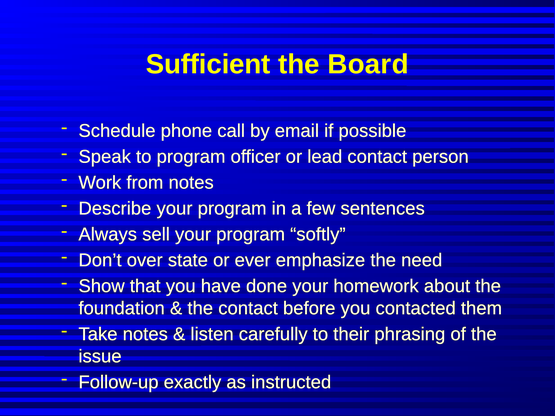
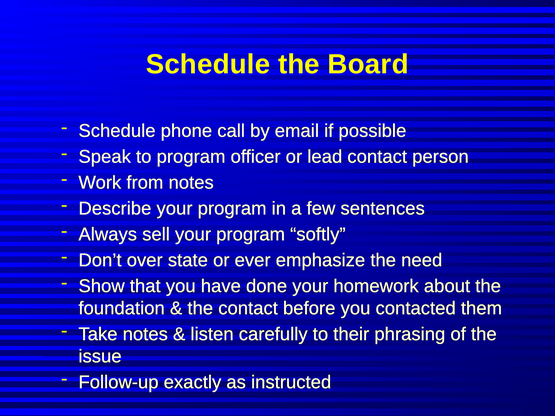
Sufficient: Sufficient -> Schedule (208, 64)
